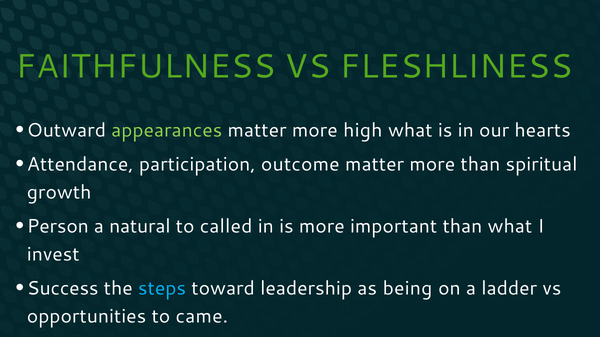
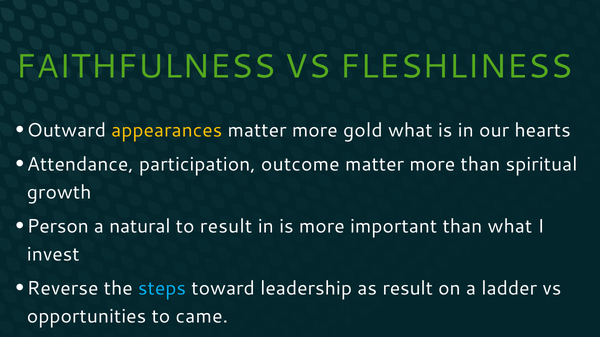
appearances colour: light green -> yellow (167, 131)
high: high -> gold (363, 131)
to called: called -> result (226, 227)
Success: Success -> Reverse (63, 289)
as being: being -> result (408, 289)
